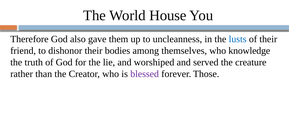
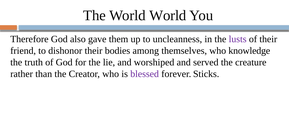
World House: House -> World (168, 16)
lusts colour: blue -> purple (238, 39)
Those: Those -> Sticks (206, 74)
